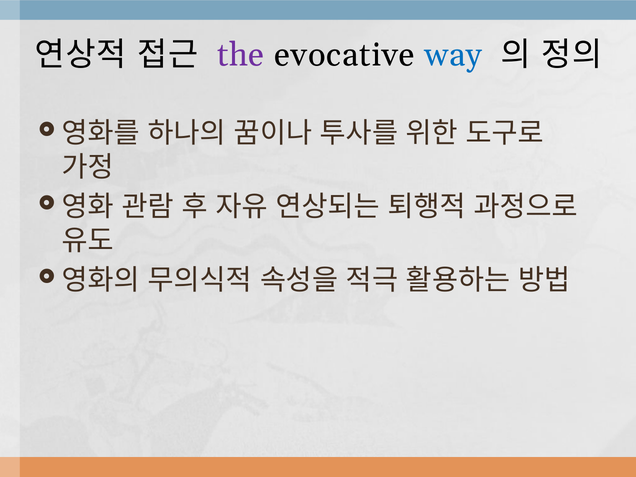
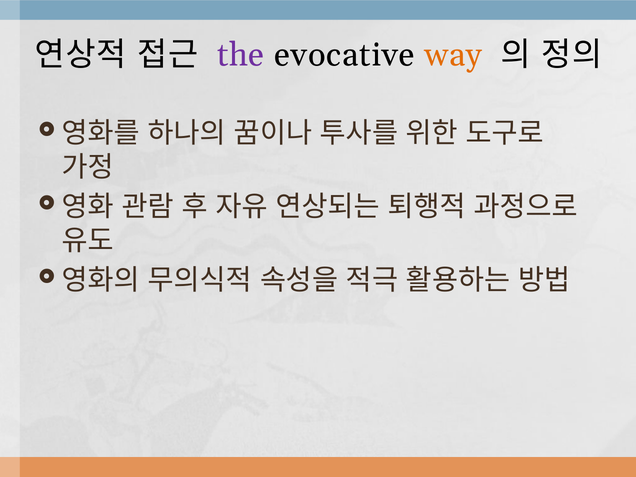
way colour: blue -> orange (453, 55)
